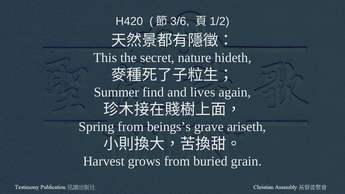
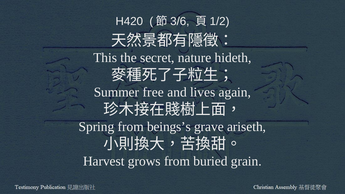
find: find -> free (153, 92)
